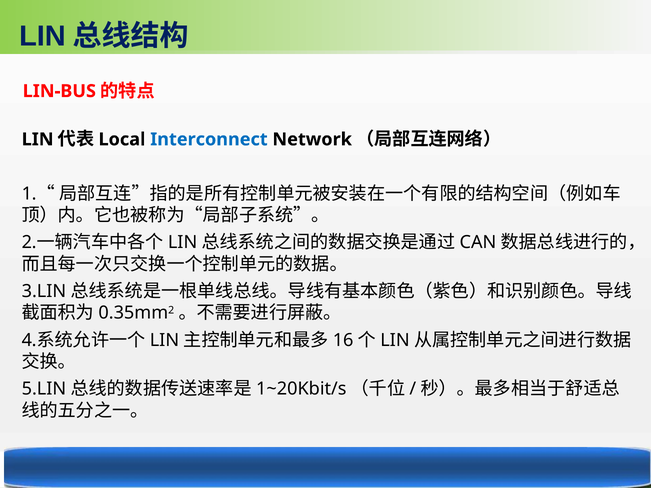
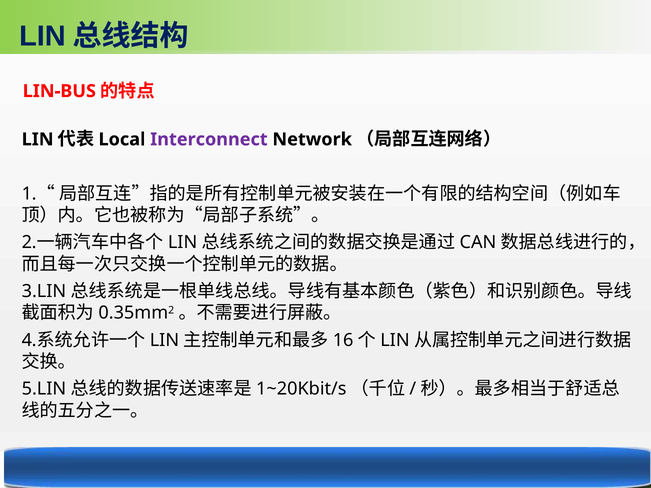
Interconnect colour: blue -> purple (209, 139)
